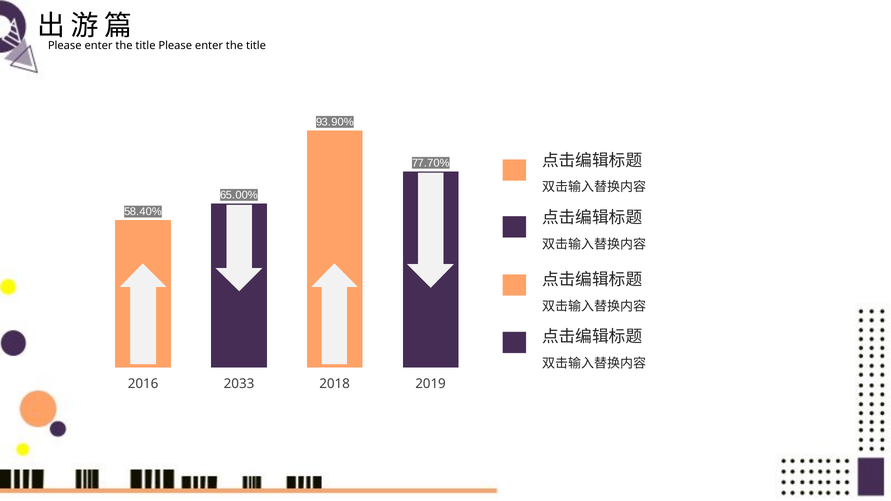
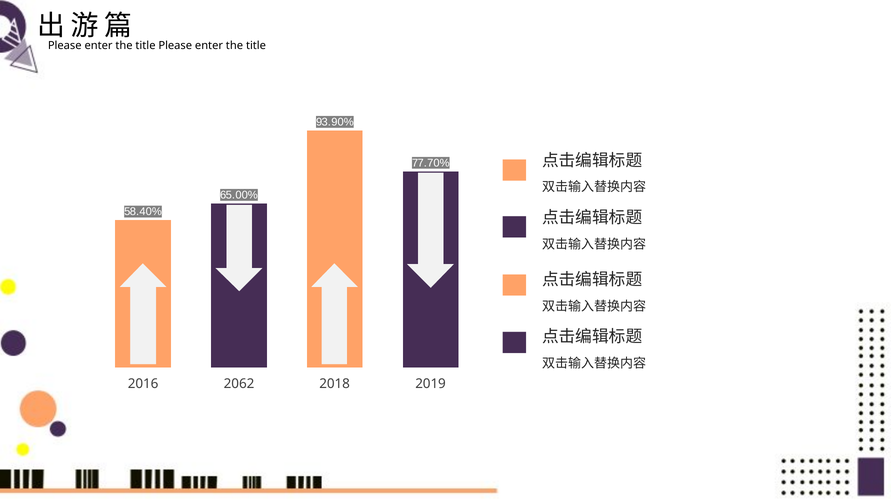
2033: 2033 -> 2062 (239, 384)
